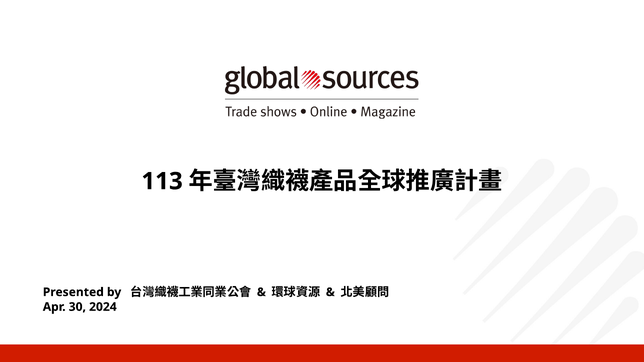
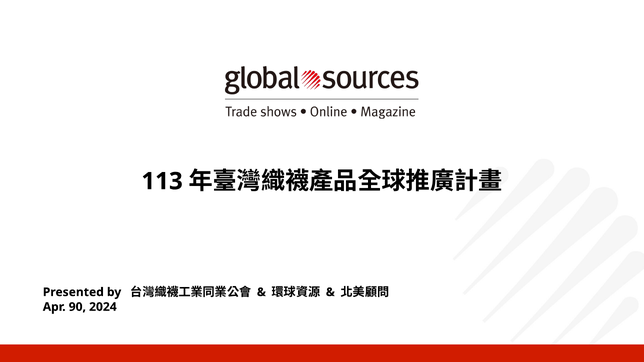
30: 30 -> 90 (77, 307)
